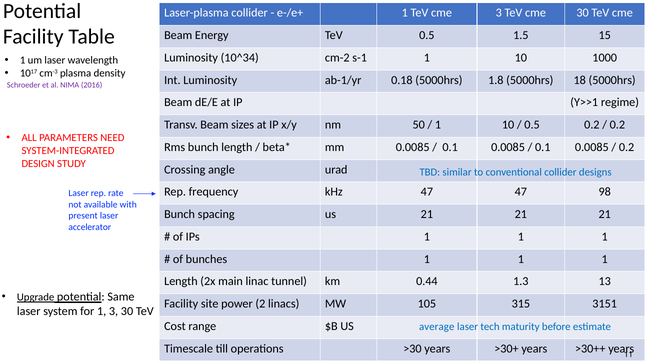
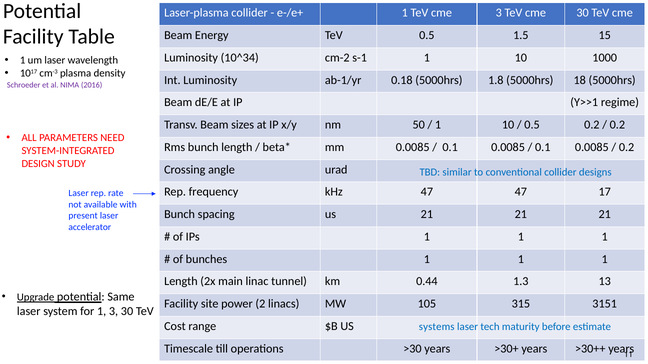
98: 98 -> 17 (605, 192)
average: average -> systems (437, 327)
